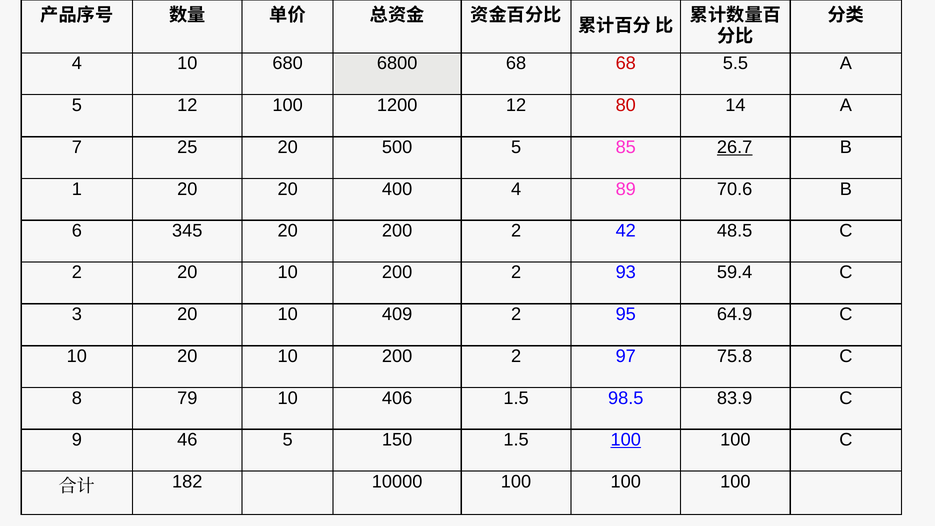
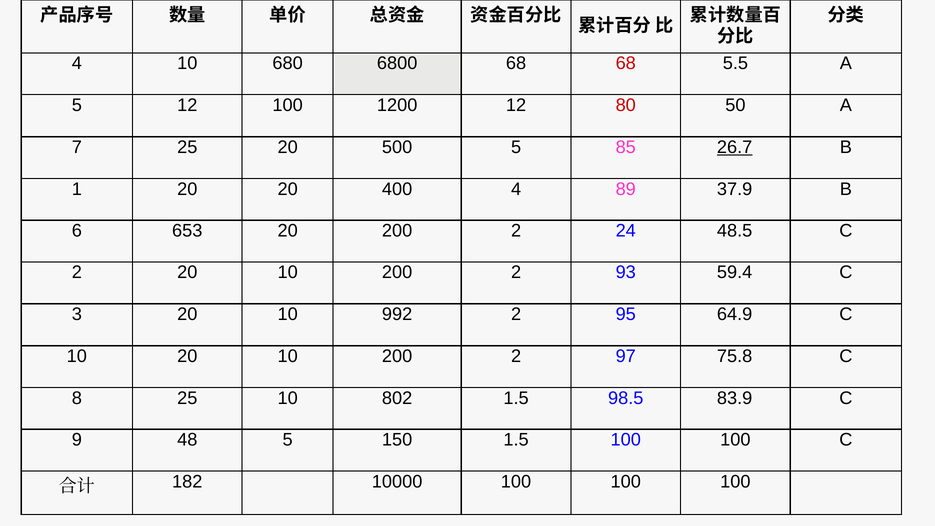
14: 14 -> 50 (735, 105)
70.6: 70.6 -> 37.9 (735, 189)
345: 345 -> 653 (187, 231)
42: 42 -> 24 (626, 231)
409: 409 -> 992 (397, 314)
8 79: 79 -> 25 (187, 398)
406: 406 -> 802 (397, 398)
46: 46 -> 48 (187, 440)
100 underline: present -> none (626, 440)
